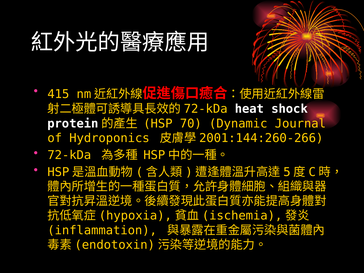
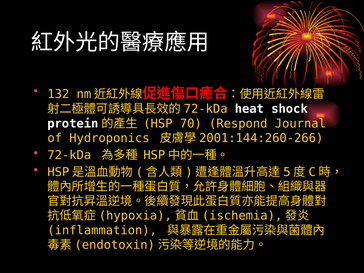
415: 415 -> 132 (58, 94)
Dynamic: Dynamic -> Respond (238, 124)
